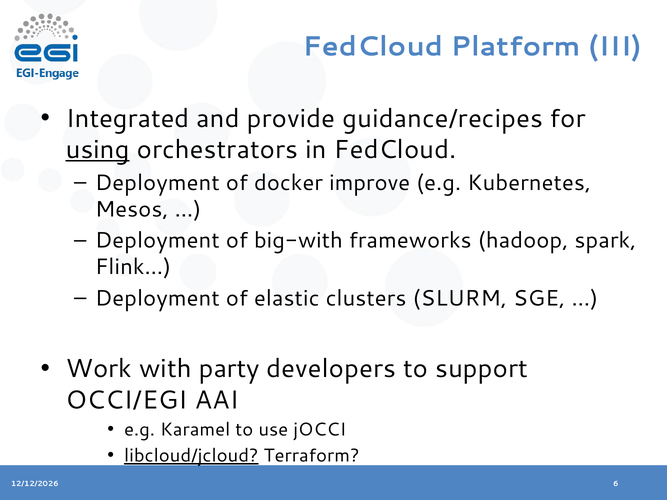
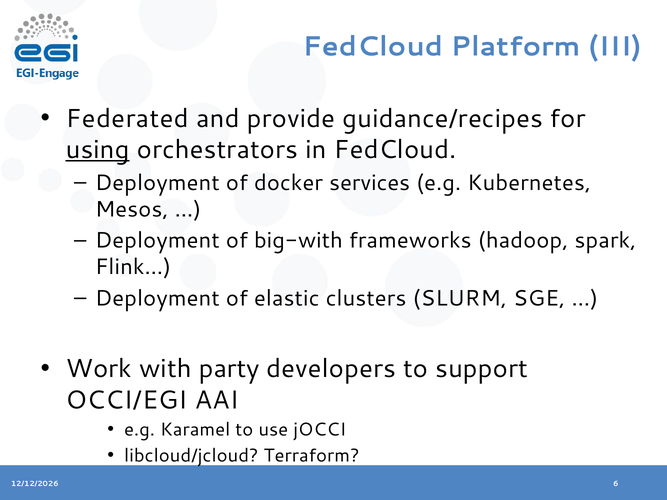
Integrated: Integrated -> Federated (127, 119)
improve: improve -> services (370, 183)
libcloud/jcloud underline: present -> none (191, 456)
